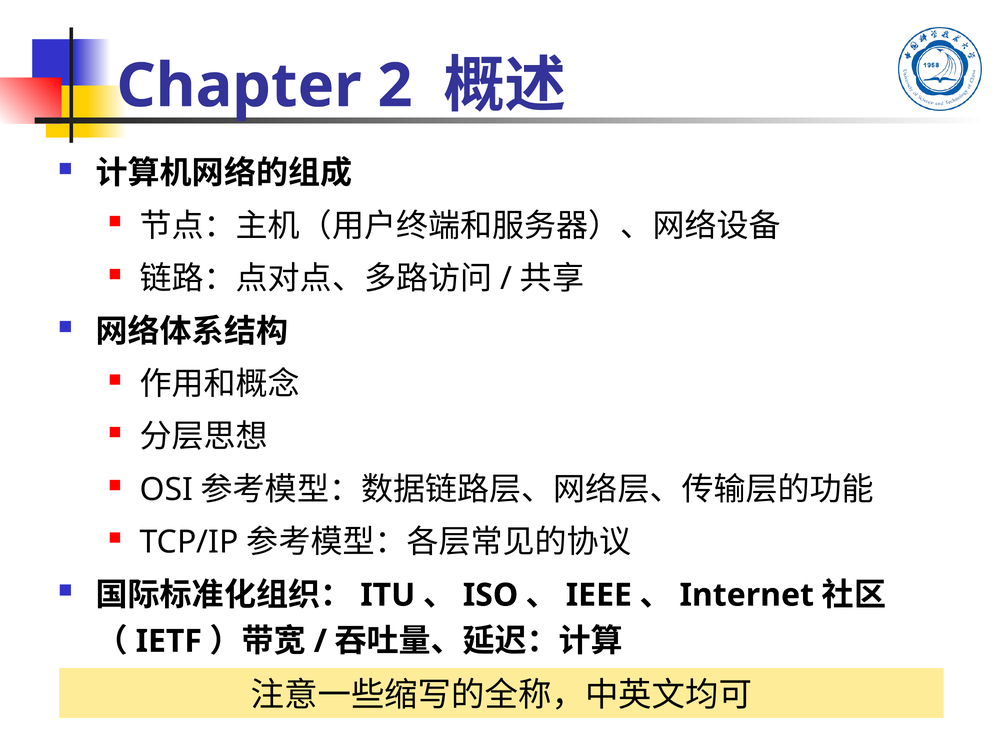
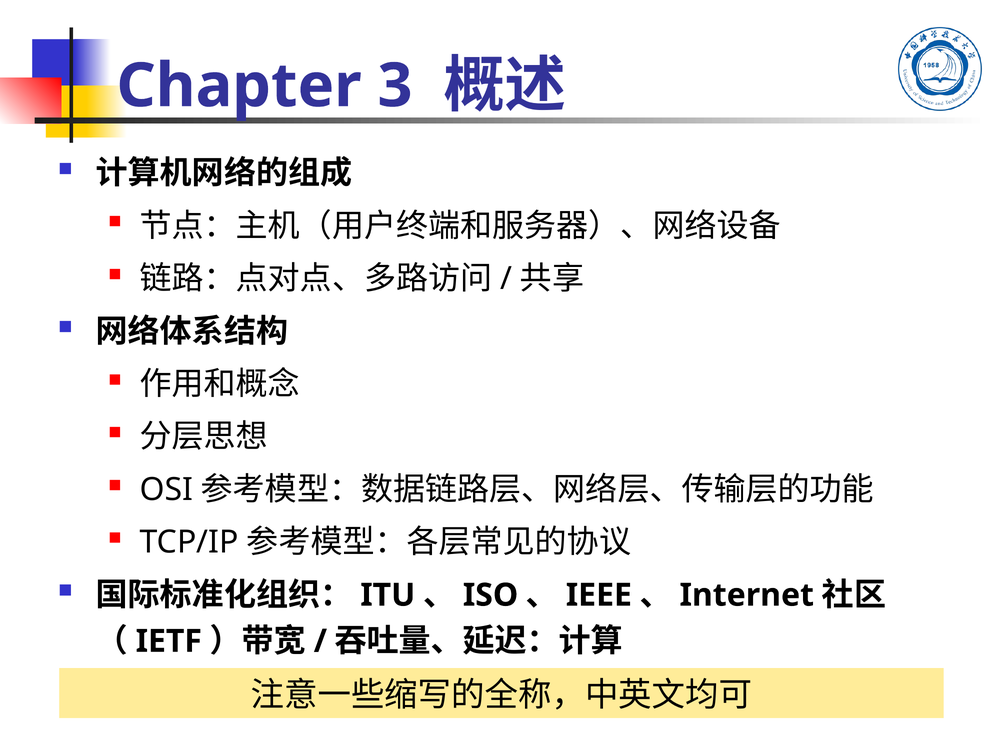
2: 2 -> 3 (395, 86)
